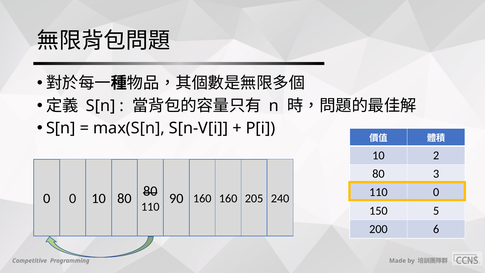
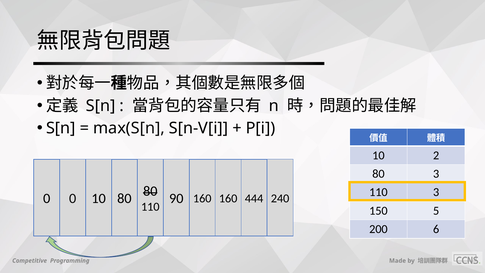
110 0: 0 -> 3 (436, 192)
205: 205 -> 444 (254, 198)
